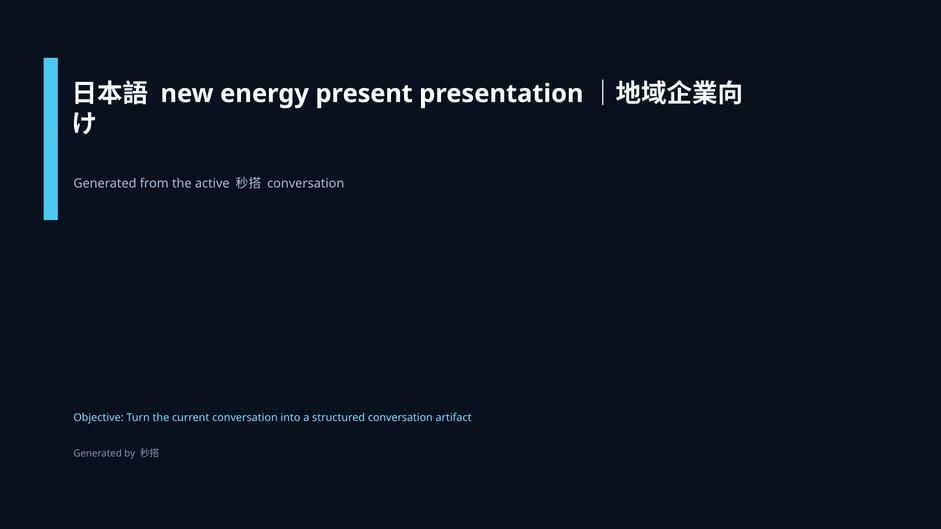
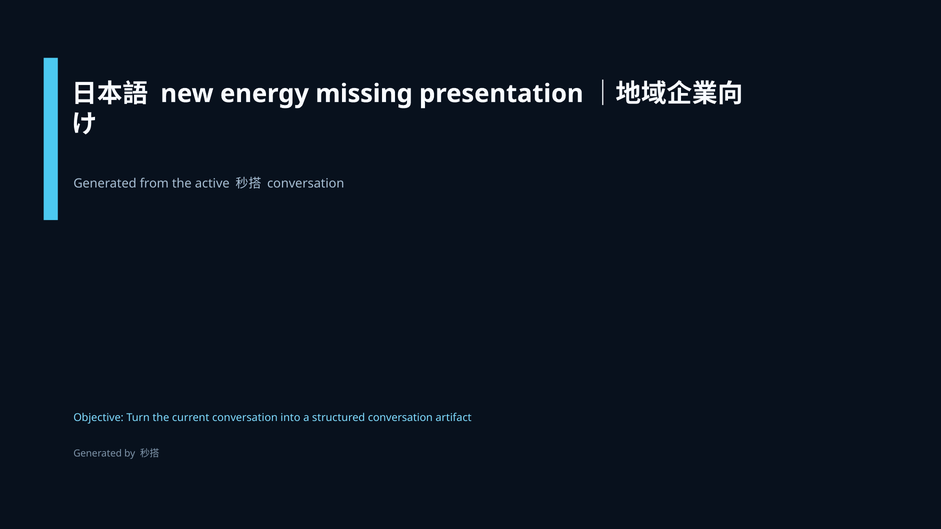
present: present -> missing (364, 94)
